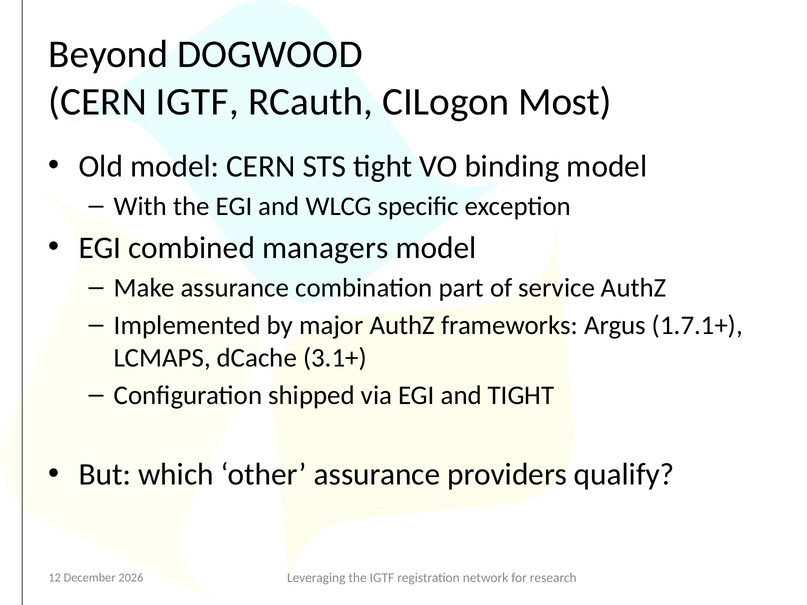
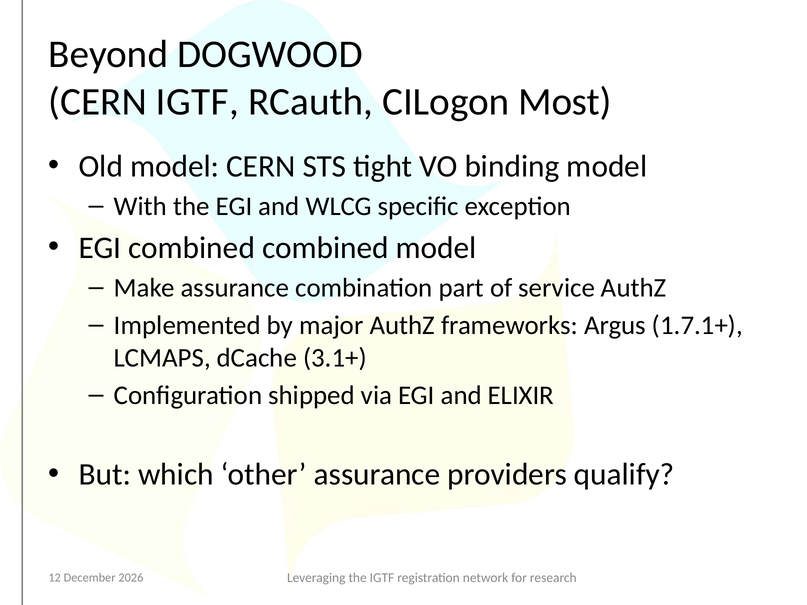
combined managers: managers -> combined (325, 248)
and TIGHT: TIGHT -> ELIXIR (521, 396)
